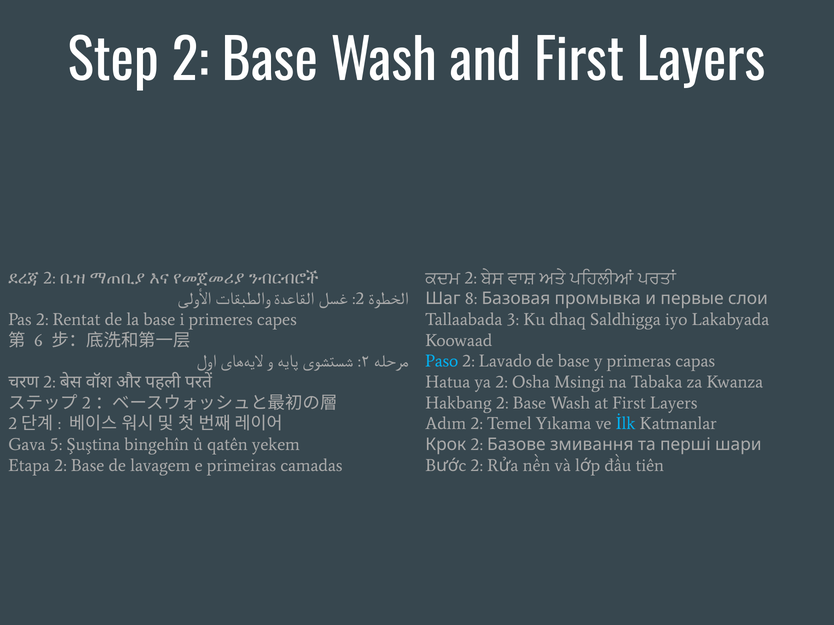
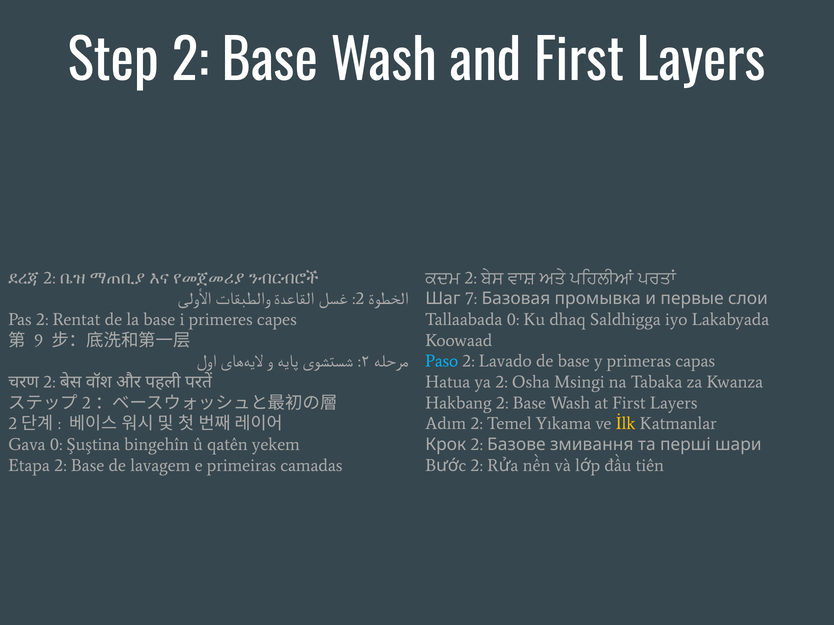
8: 8 -> 7 (471, 299)
Tallaabada 3: 3 -> 0 (513, 320)
6: 6 -> 9 (39, 341)
İlk colour: light blue -> yellow (626, 424)
Gava 5: 5 -> 0 (56, 445)
